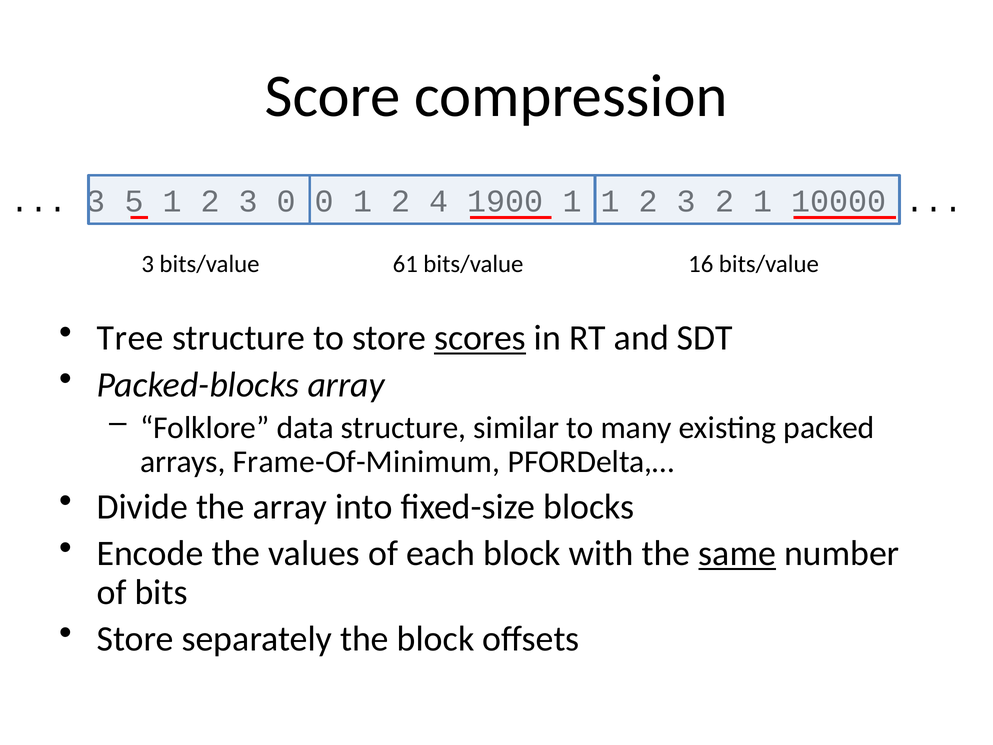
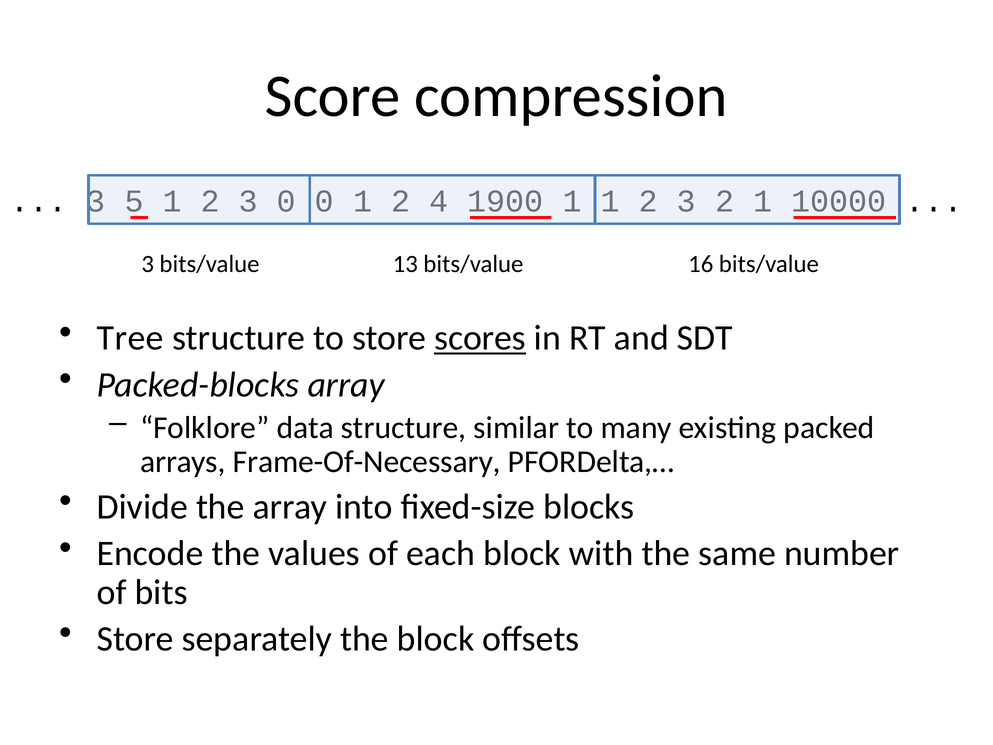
61: 61 -> 13 (405, 264)
Frame-Of-Minimum: Frame-Of-Minimum -> Frame-Of-Necessary (367, 462)
same underline: present -> none (737, 553)
